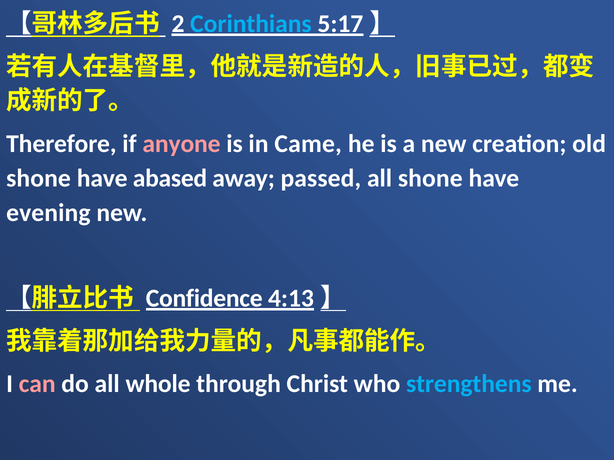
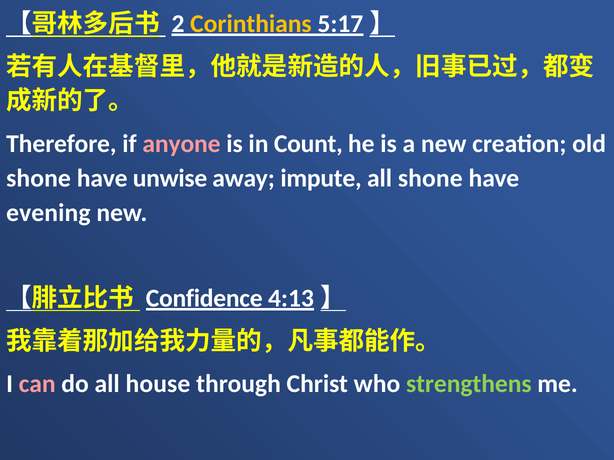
Corinthians colour: light blue -> yellow (251, 24)
Came: Came -> Count (308, 144)
abased: abased -> unwise (170, 178)
passed: passed -> impute (321, 178)
whole: whole -> house (158, 384)
strengthens colour: light blue -> light green (469, 384)
